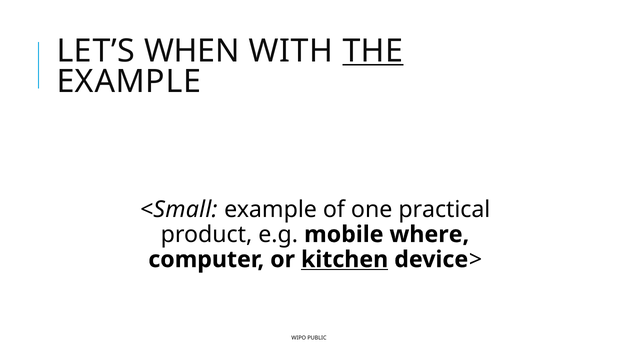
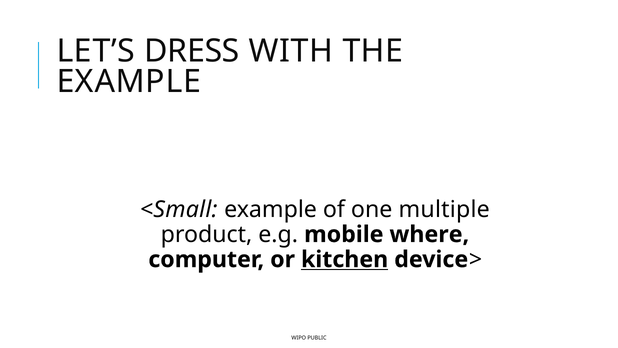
WHEN: WHEN -> DRESS (192, 51)
THE underline: present -> none (373, 51)
practical: practical -> multiple (444, 209)
